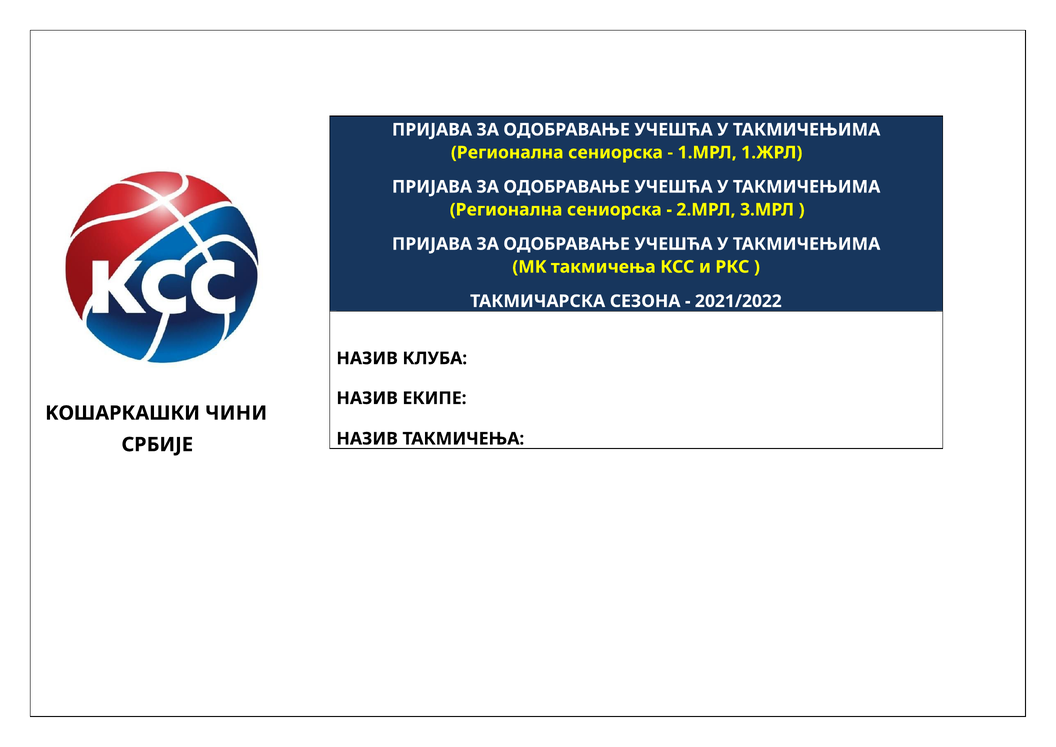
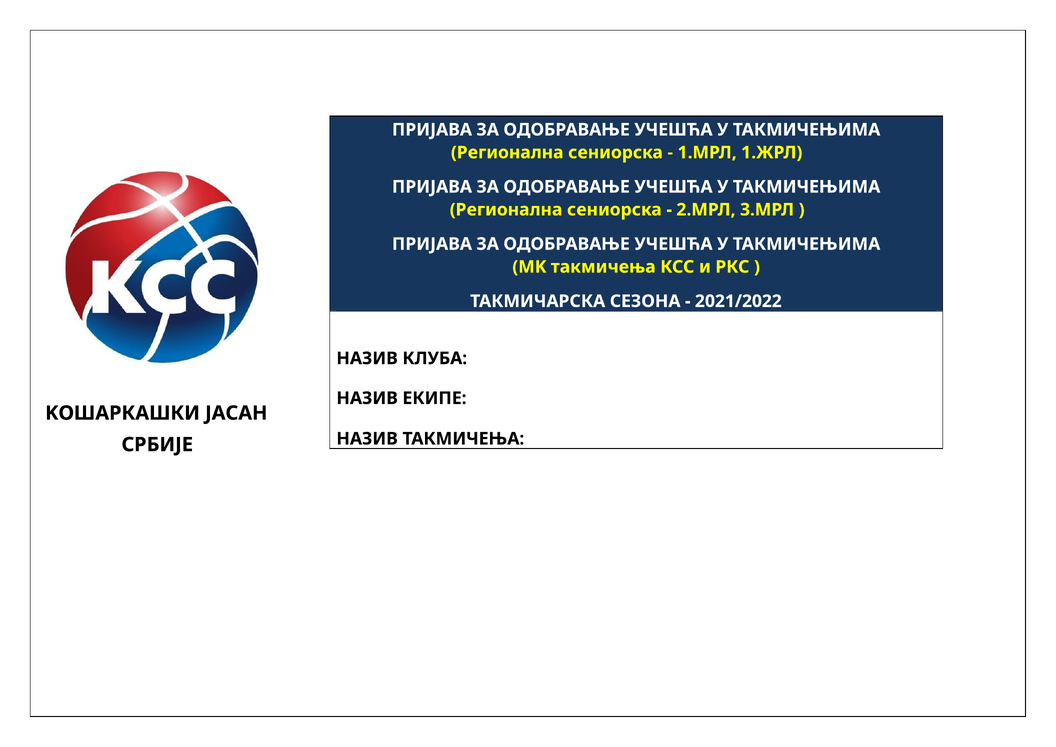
ЧИНИ: ЧИНИ -> ЈАСАН (236, 413)
